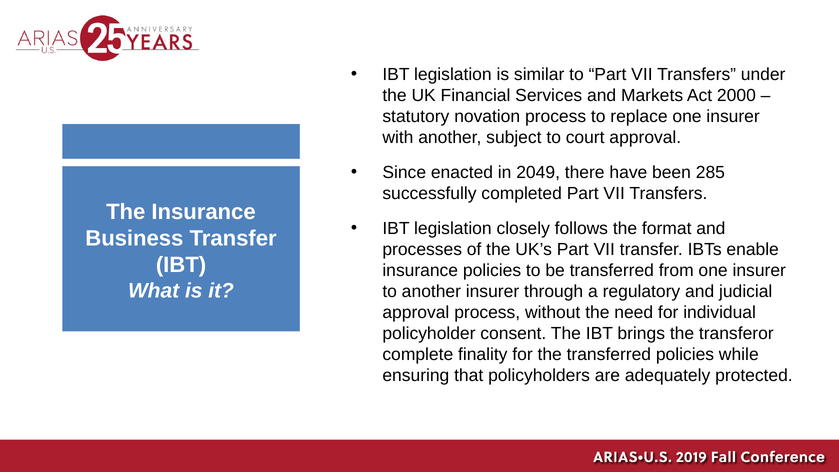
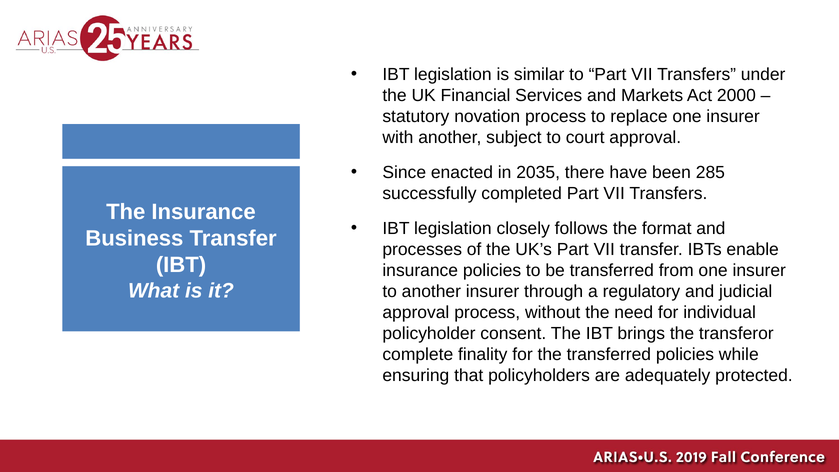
2049: 2049 -> 2035 (538, 173)
